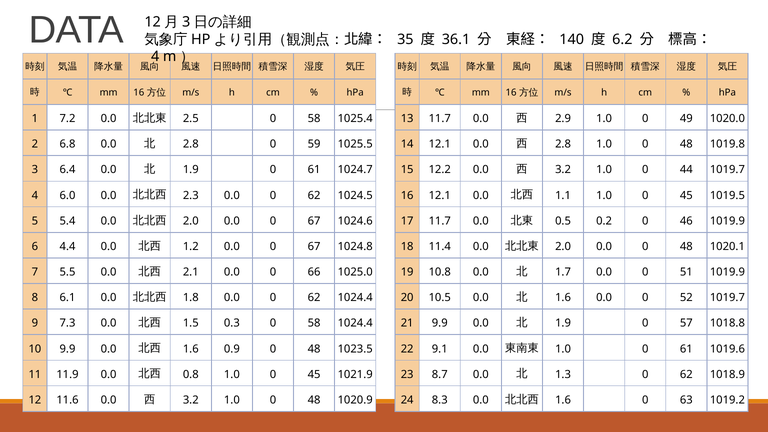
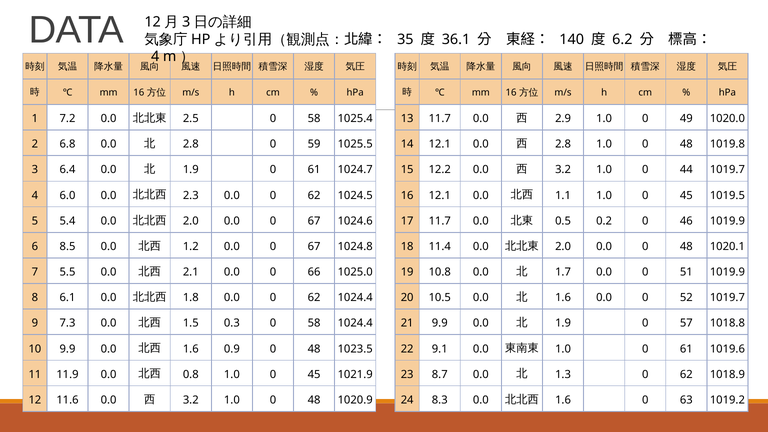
4.4: 4.4 -> 8.5 (68, 247)
